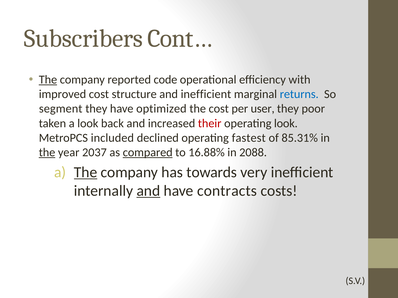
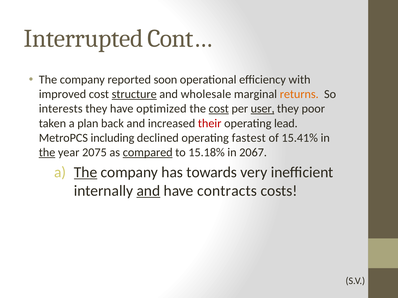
Subscribers: Subscribers -> Interrupted (83, 39)
The underline: present -> none (48, 80)
code: code -> soon (165, 80)
structure underline: none -> present (134, 94)
and inefficient: inefficient -> wholesale (206, 94)
returns colour: blue -> orange (299, 94)
segment: segment -> interests (61, 109)
cost underline: none -> present (219, 109)
user underline: none -> present (263, 109)
a look: look -> plan (88, 123)
operating look: look -> lead (286, 123)
included: included -> including (112, 138)
85.31%: 85.31% -> 15.41% (300, 138)
2037: 2037 -> 2075 (94, 153)
16.88%: 16.88% -> 15.18% (207, 153)
2088: 2088 -> 2067 (253, 153)
